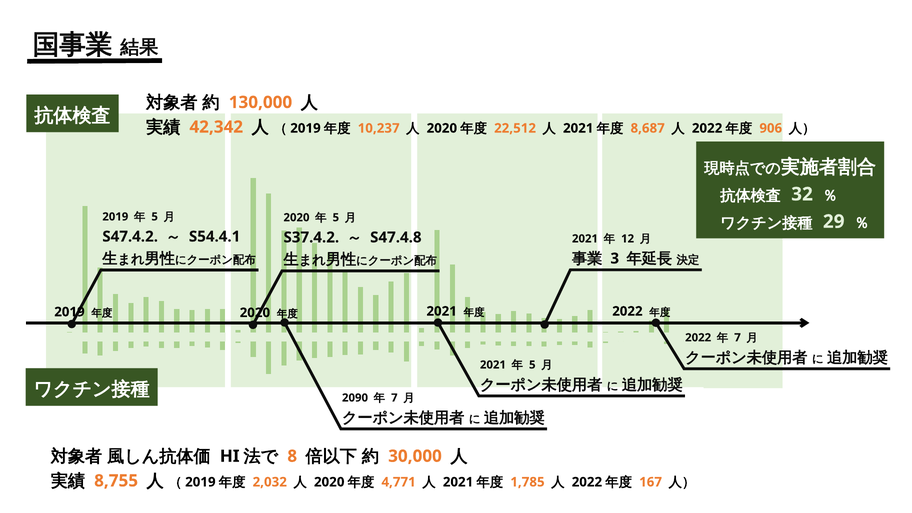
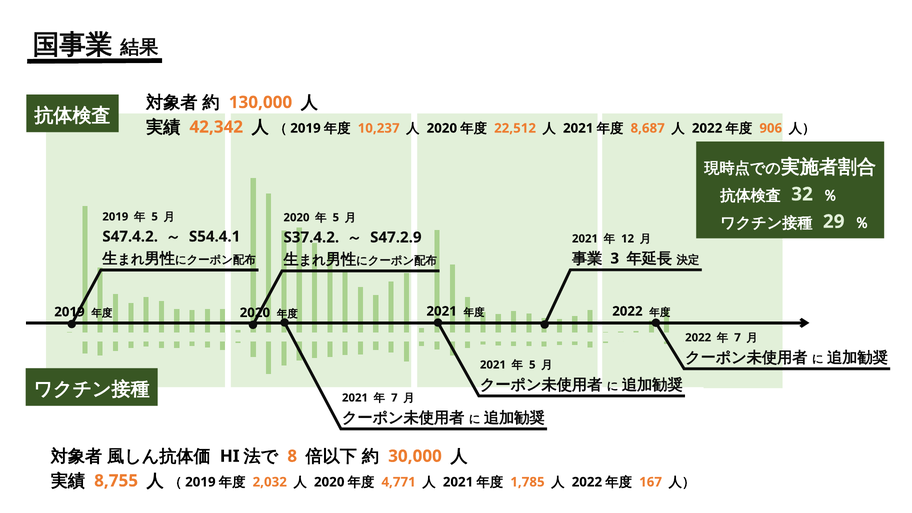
S47.4.8: S47.4.8 -> S47.2.9 (396, 237)
2090: 2090 -> 2021 (355, 398)
